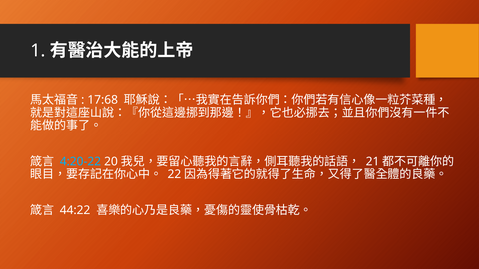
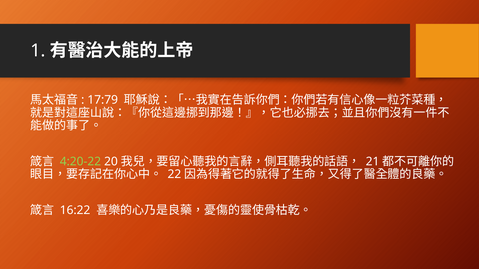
17:68: 17:68 -> 17:79 (103, 100)
4:20-22 colour: light blue -> light green (80, 162)
44:22: 44:22 -> 16:22 (75, 210)
